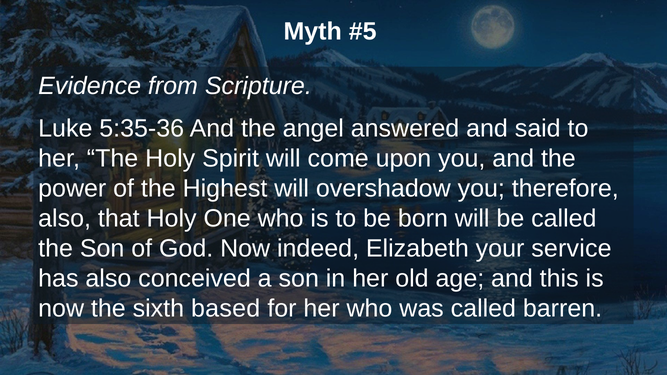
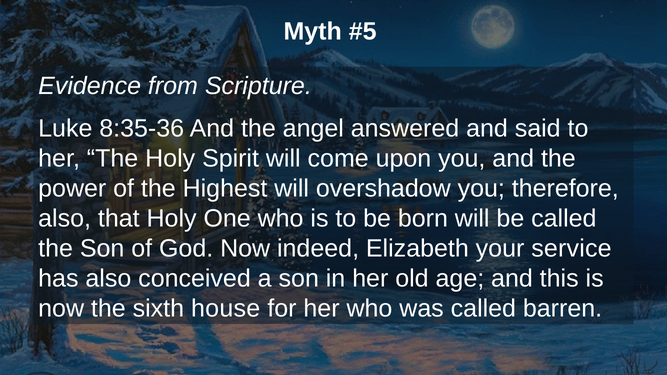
5:35-36: 5:35-36 -> 8:35-36 (142, 128)
based: based -> house (226, 309)
